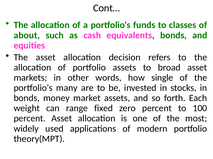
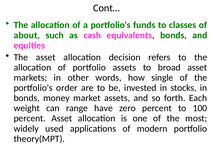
many: many -> order (67, 88)
fixed: fixed -> have (104, 109)
